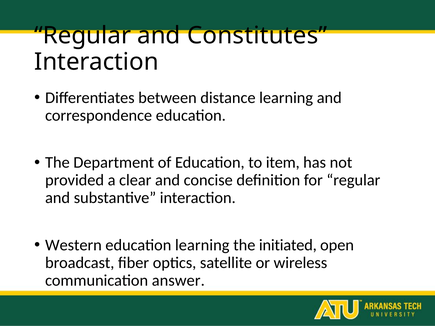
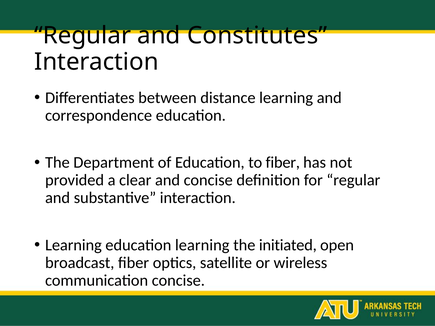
to item: item -> fiber (283, 163)
Western: Western -> Learning (73, 245)
communication answer: answer -> concise (178, 281)
